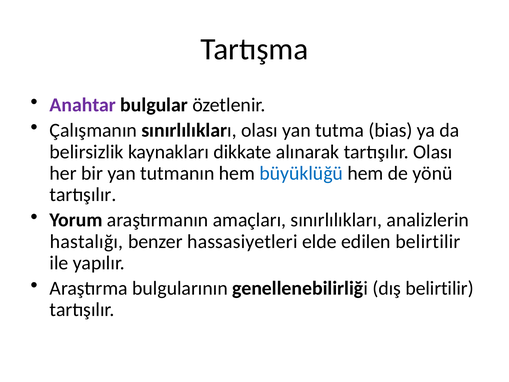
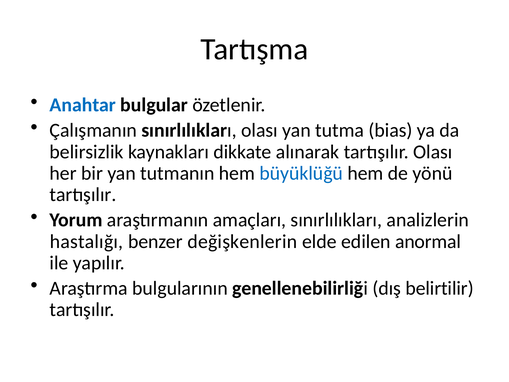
Anahtar colour: purple -> blue (83, 105)
hassasiyetleri: hassasiyetleri -> değişkenlerin (242, 241)
edilen belirtilir: belirtilir -> anormal (428, 241)
